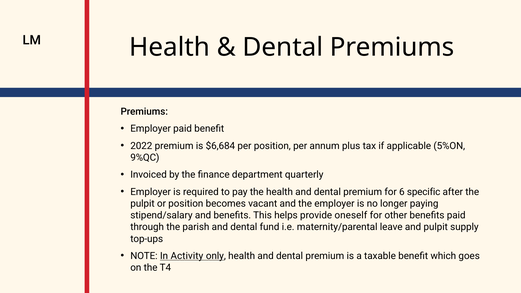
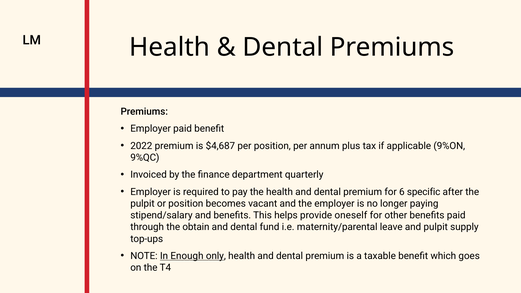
$6,684: $6,684 -> $4,687 (220, 146)
5%ON: 5%ON -> 9%ON (449, 146)
parish: parish -> obtain (196, 227)
Activity: Activity -> Enough (187, 256)
